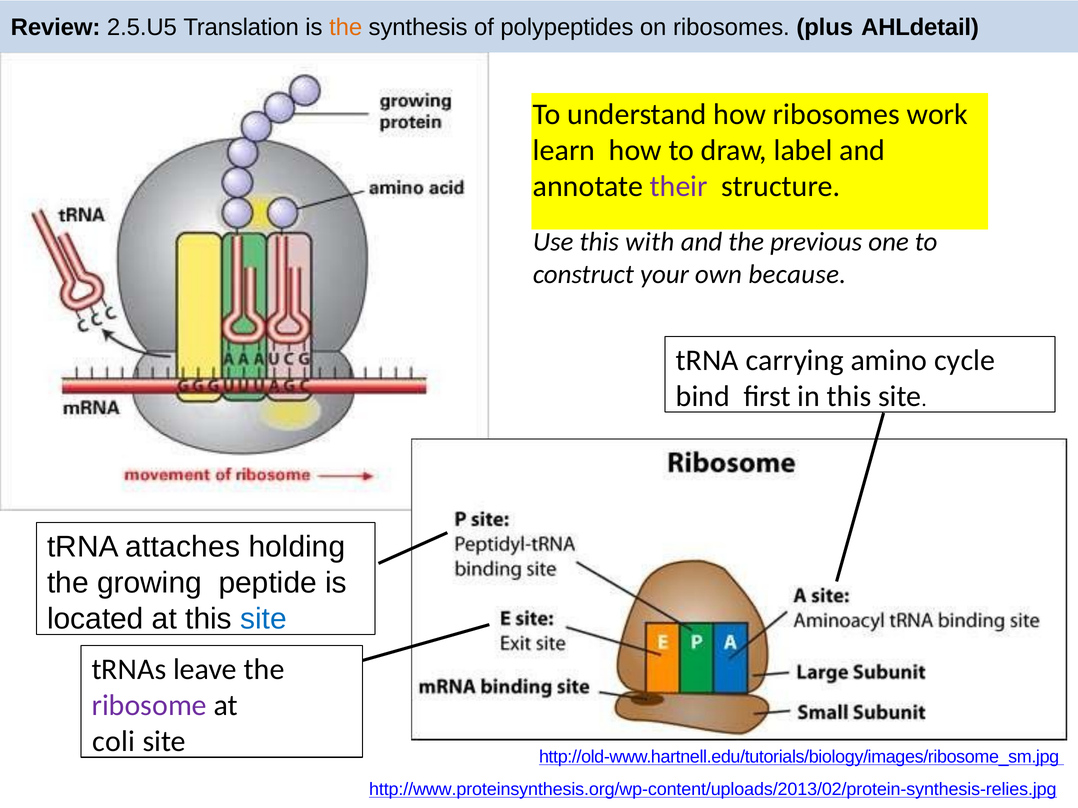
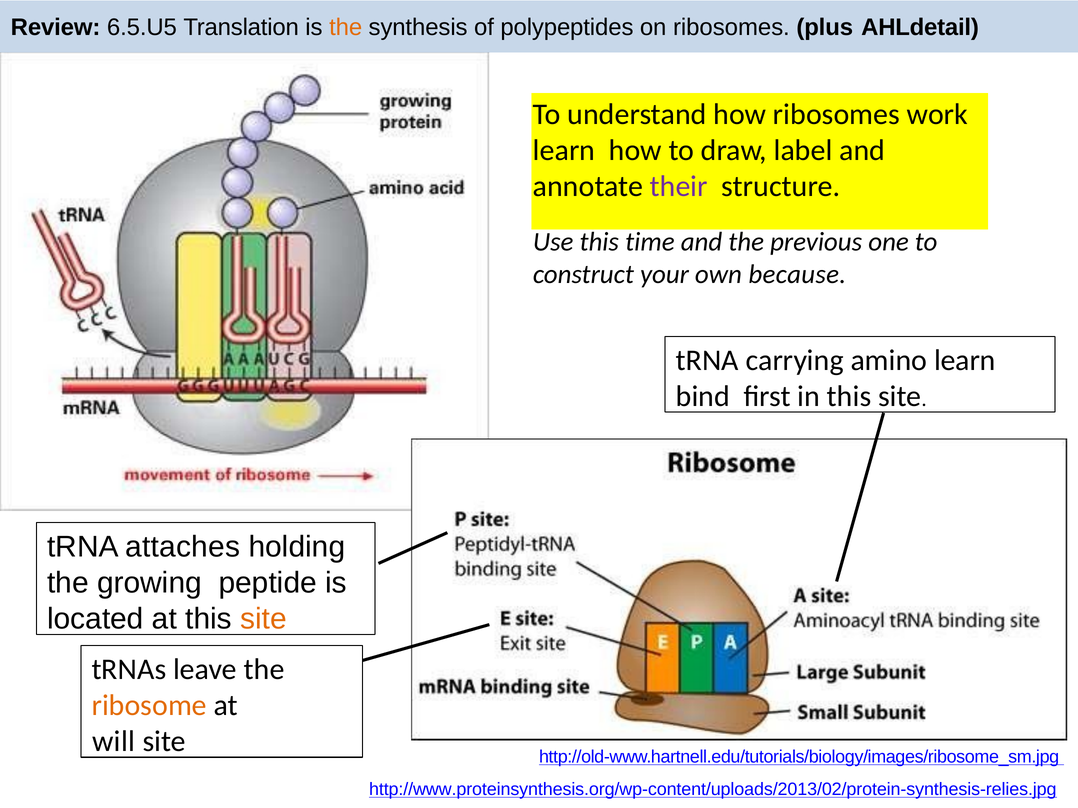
2.5.U5: 2.5.U5 -> 6.5.U5 (142, 28)
with: with -> time (650, 242)
amino cycle: cycle -> learn (965, 361)
site colour: blue -> orange (264, 619)
ribosome colour: purple -> orange (149, 706)
coli: coli -> will (114, 742)
